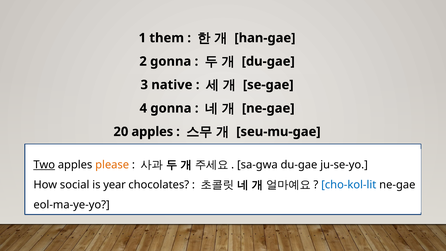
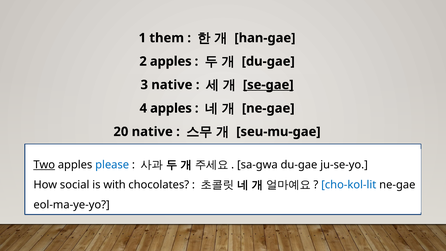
2 gonna: gonna -> apples (171, 61)
se-gae underline: none -> present (268, 85)
4 gonna: gonna -> apples (171, 108)
20 apples: apples -> native (152, 132)
please colour: orange -> blue (112, 165)
year: year -> with (115, 185)
